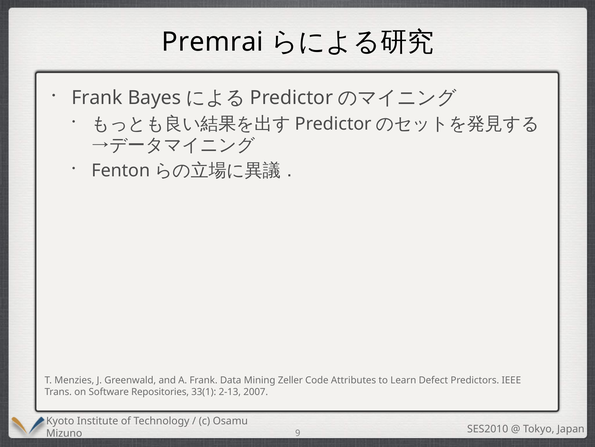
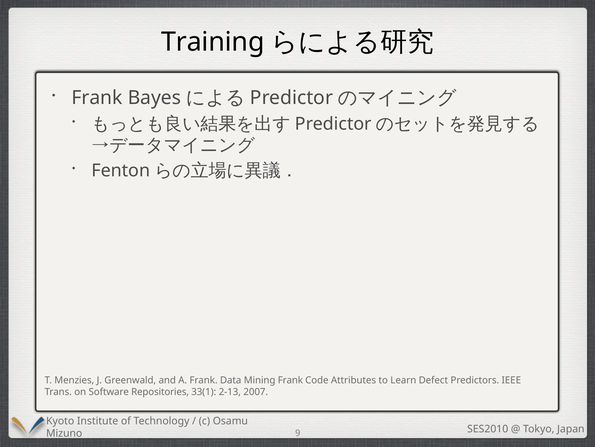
Premrai: Premrai -> Training (213, 42)
Mining Zeller: Zeller -> Frank (290, 380)
